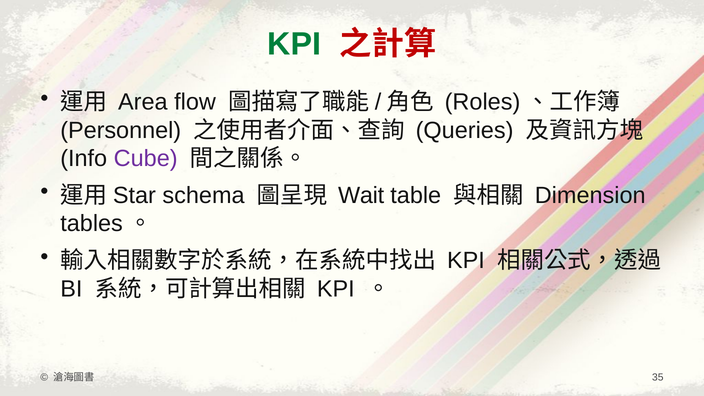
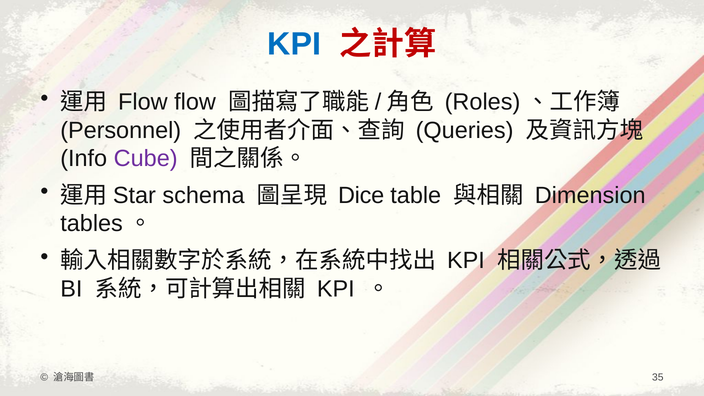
KPI colour: green -> blue (294, 44)
Area: Area -> Flow (143, 102)
Wait: Wait -> Dice (361, 195)
